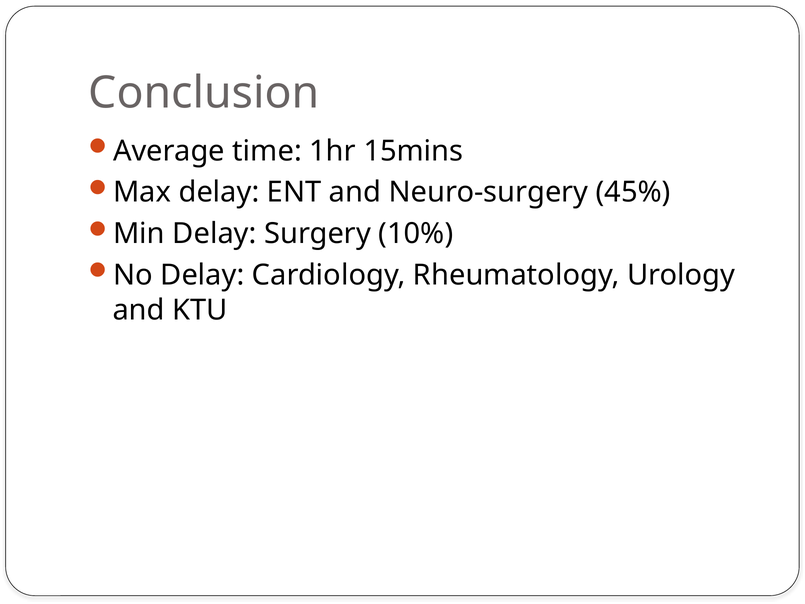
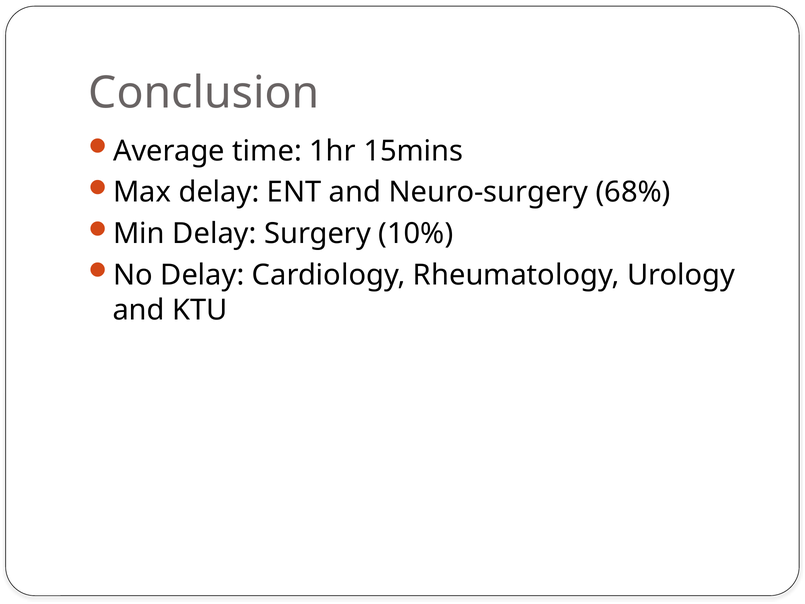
45%: 45% -> 68% (633, 192)
